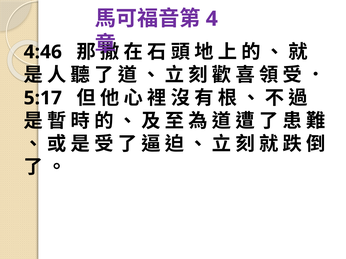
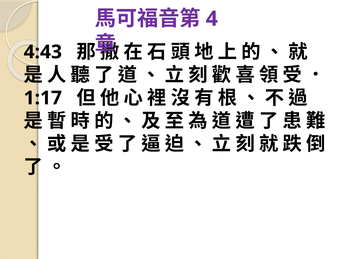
4:46: 4:46 -> 4:43 (43, 52)
5:17: 5:17 -> 1:17 (43, 98)
